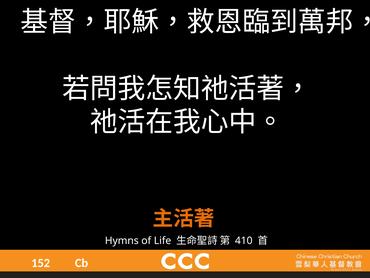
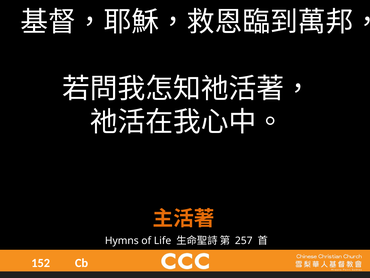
410: 410 -> 257 (244, 240)
